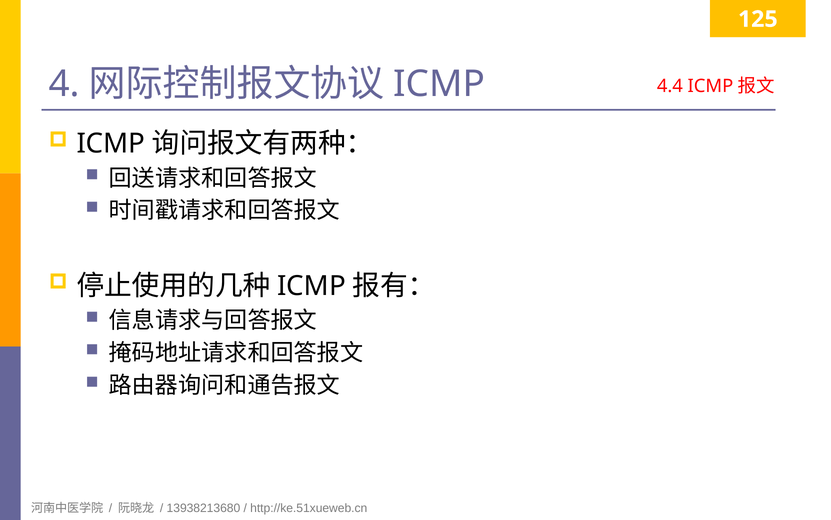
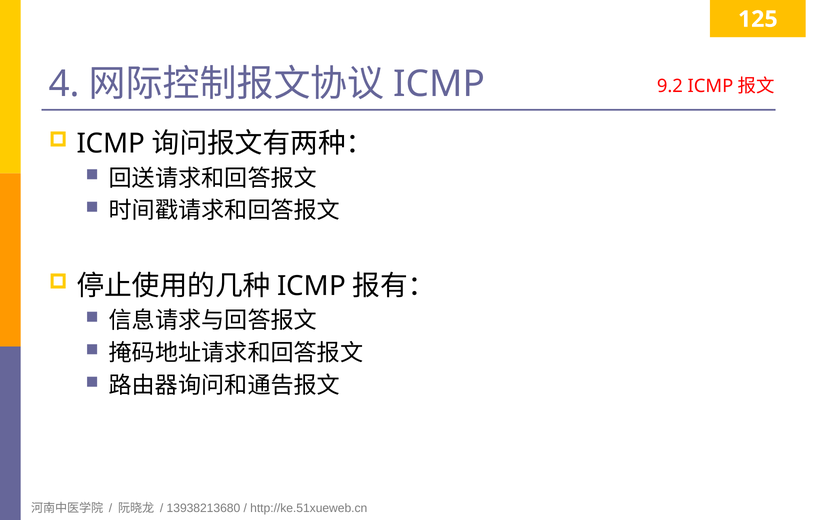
4.4: 4.4 -> 9.2 (670, 86)
